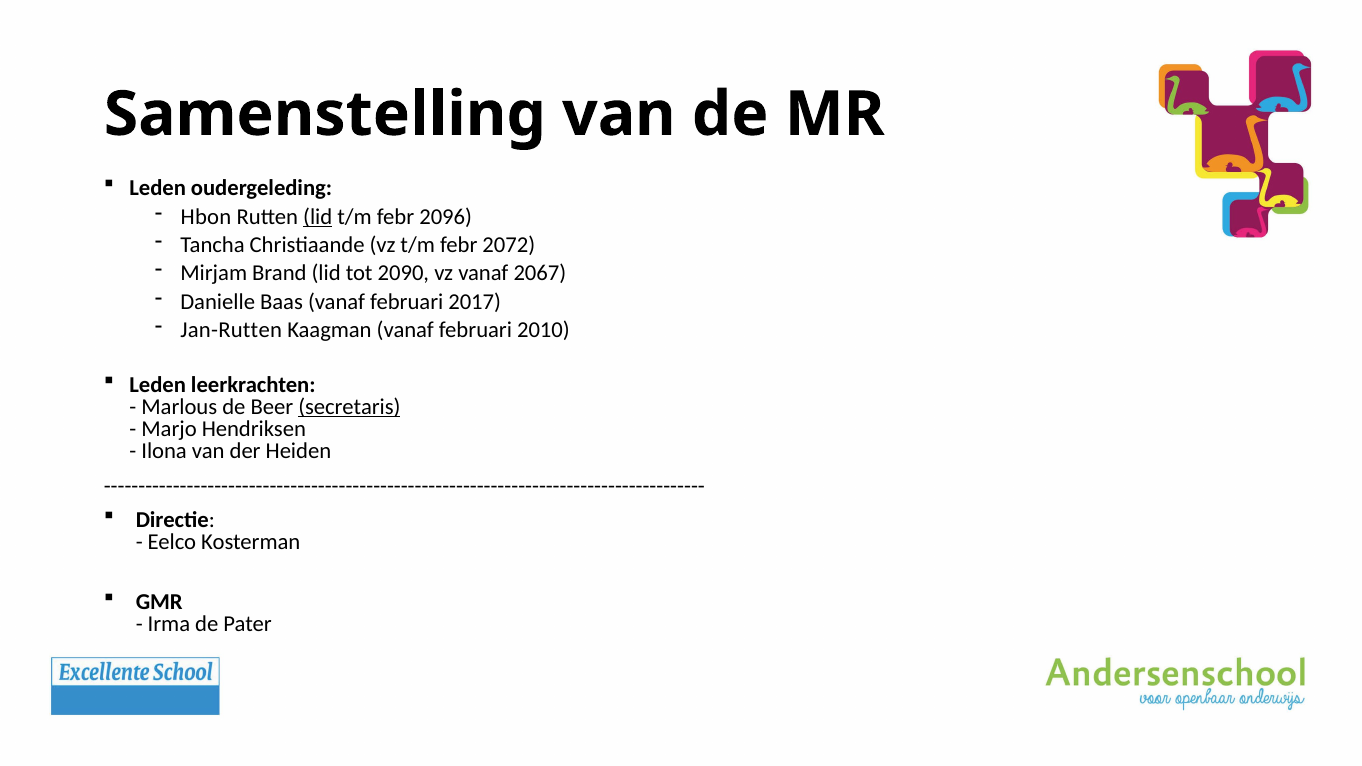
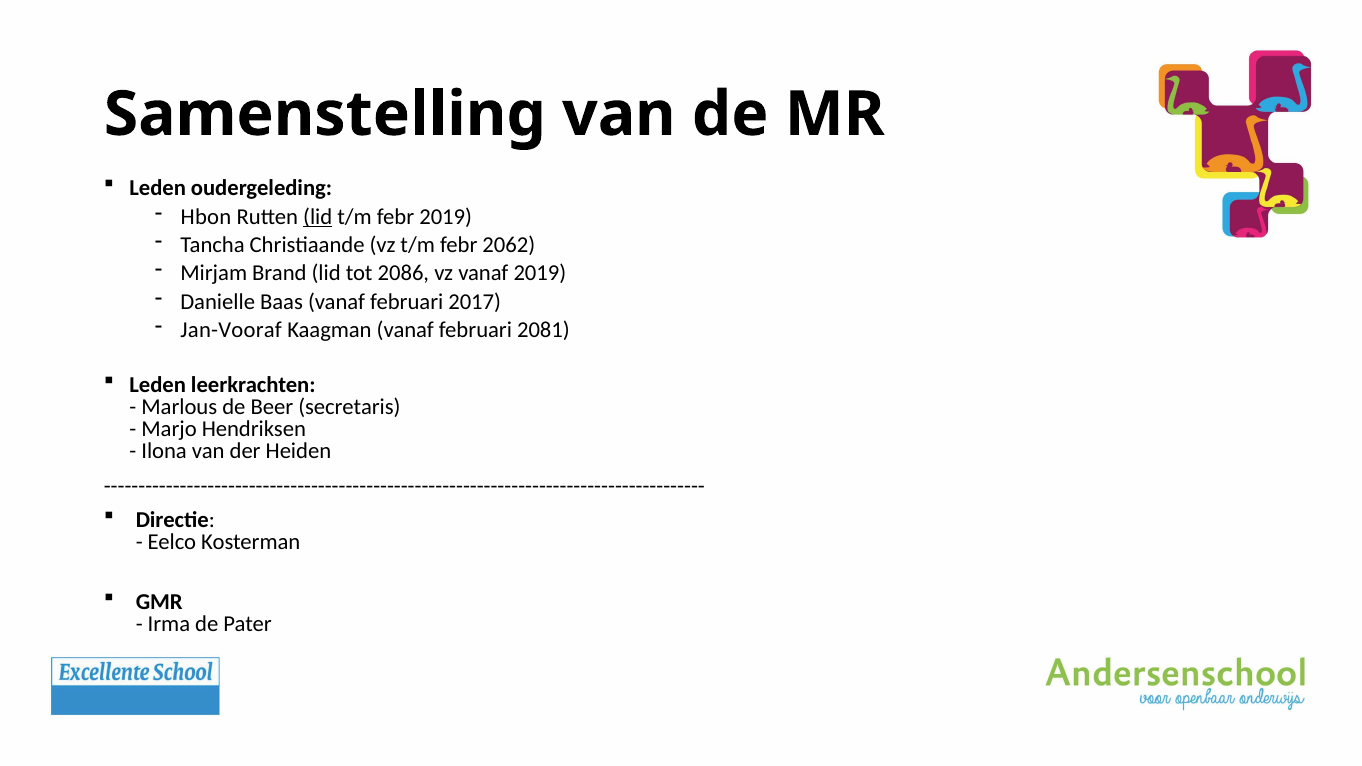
febr 2096: 2096 -> 2019 (446, 217)
2072: 2072 -> 2062 (509, 245)
2090: 2090 -> 2086 (403, 273)
vanaf 2067: 2067 -> 2019 (540, 273)
Jan-Rutten: Jan-Rutten -> Jan-Vooraf (231, 330)
2010: 2010 -> 2081 (543, 330)
secretaris underline: present -> none (349, 407)
